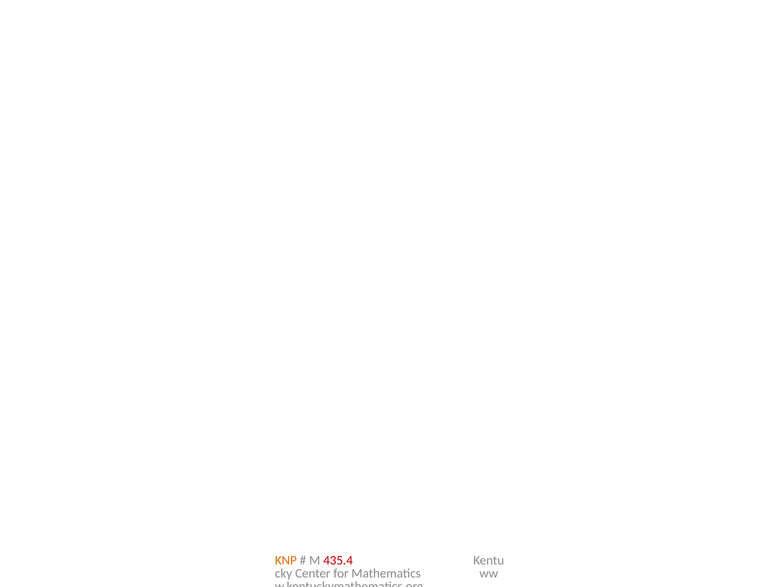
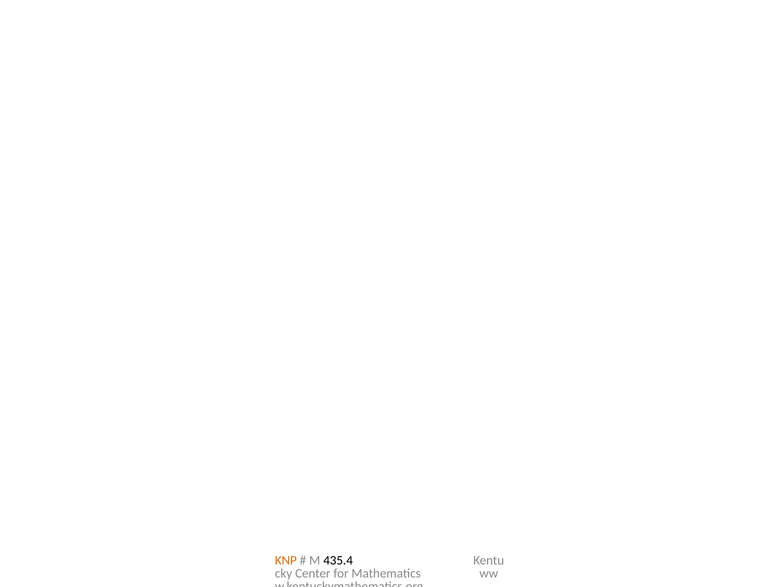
435.4 colour: red -> black (338, 560)
